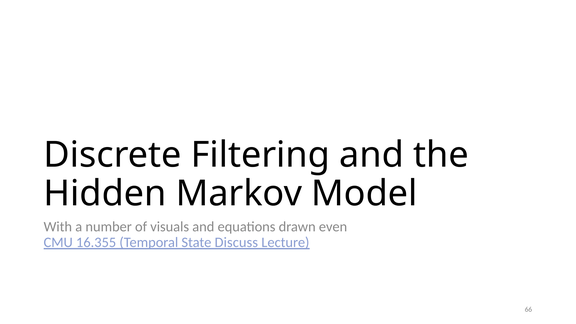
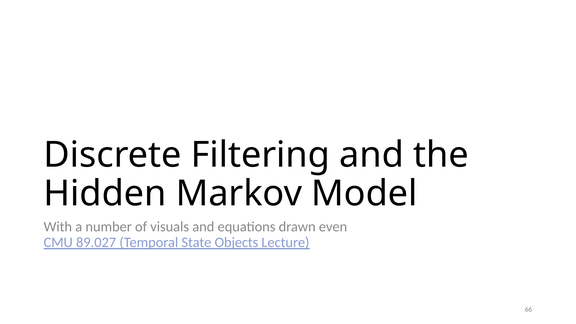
16.355: 16.355 -> 89.027 (96, 242)
Discuss: Discuss -> Objects (236, 242)
